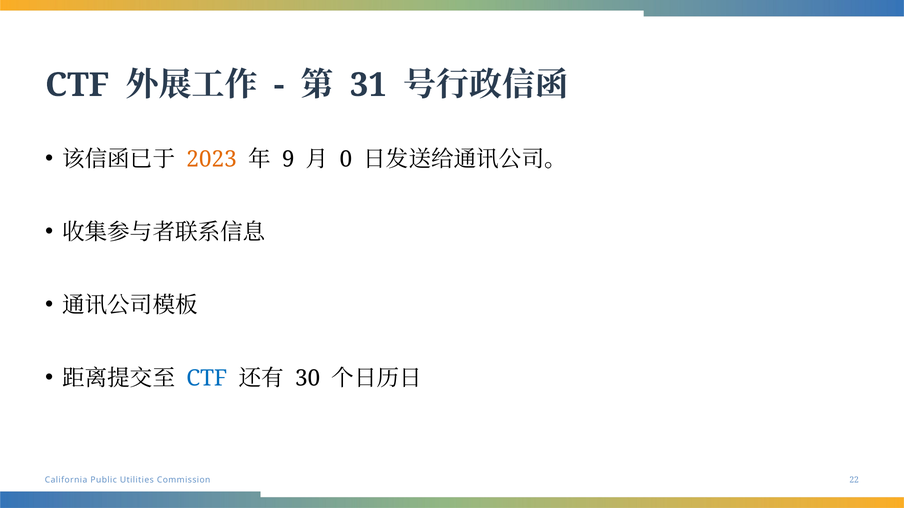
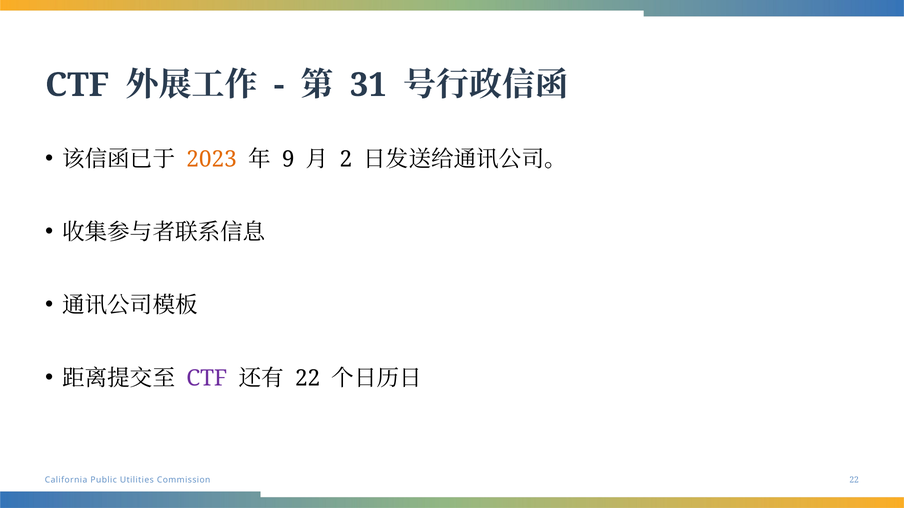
0: 0 -> 2 (346, 159)
CTF colour: blue -> purple (207, 379)
30: 30 -> 22 (308, 379)
